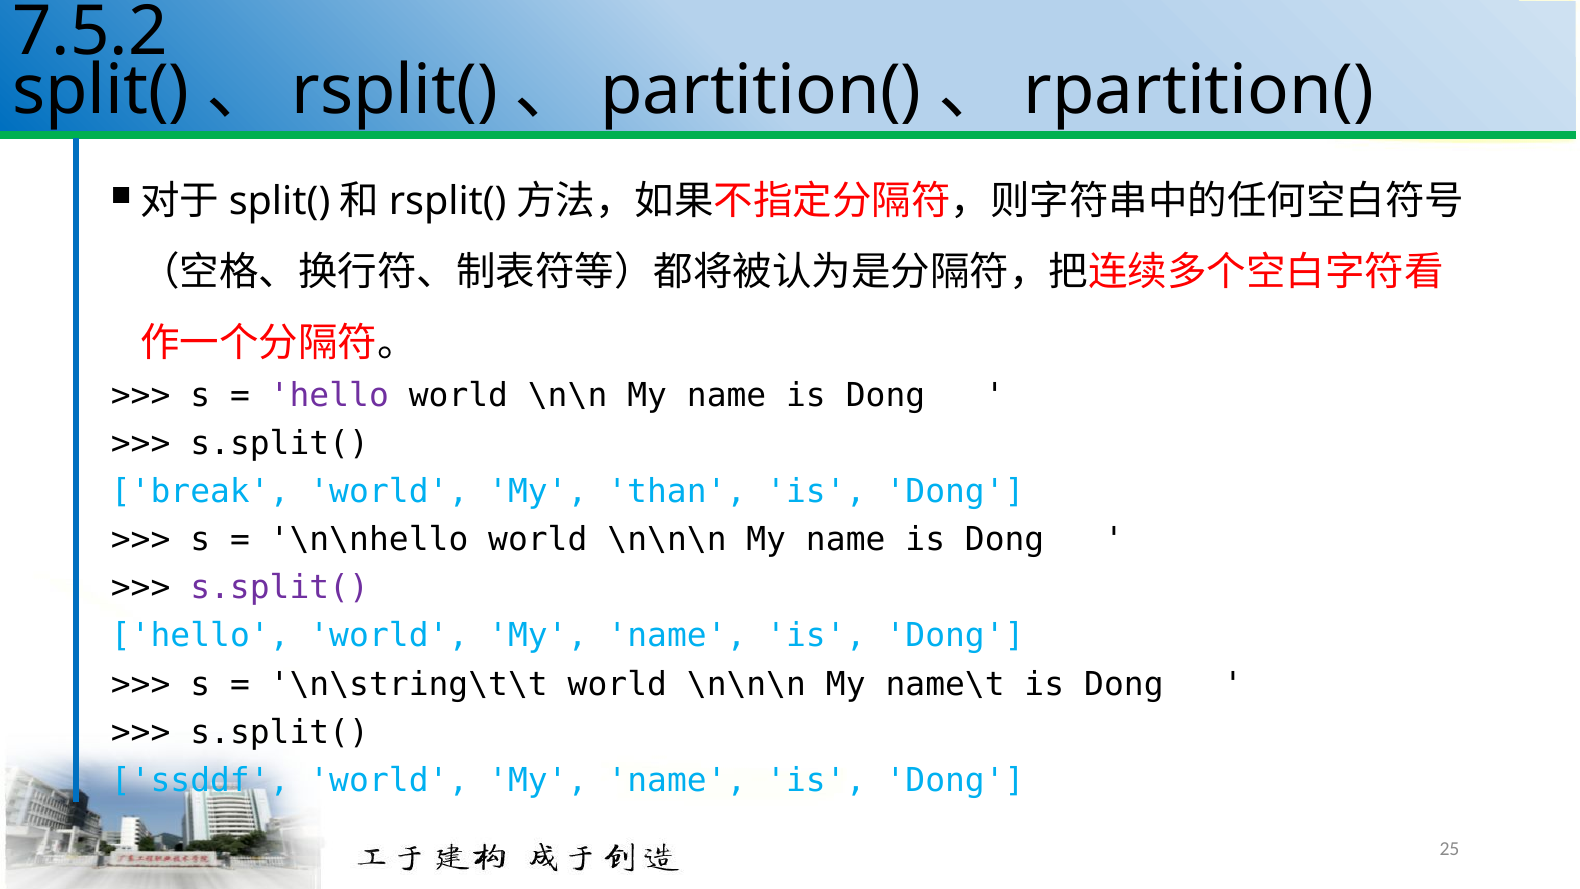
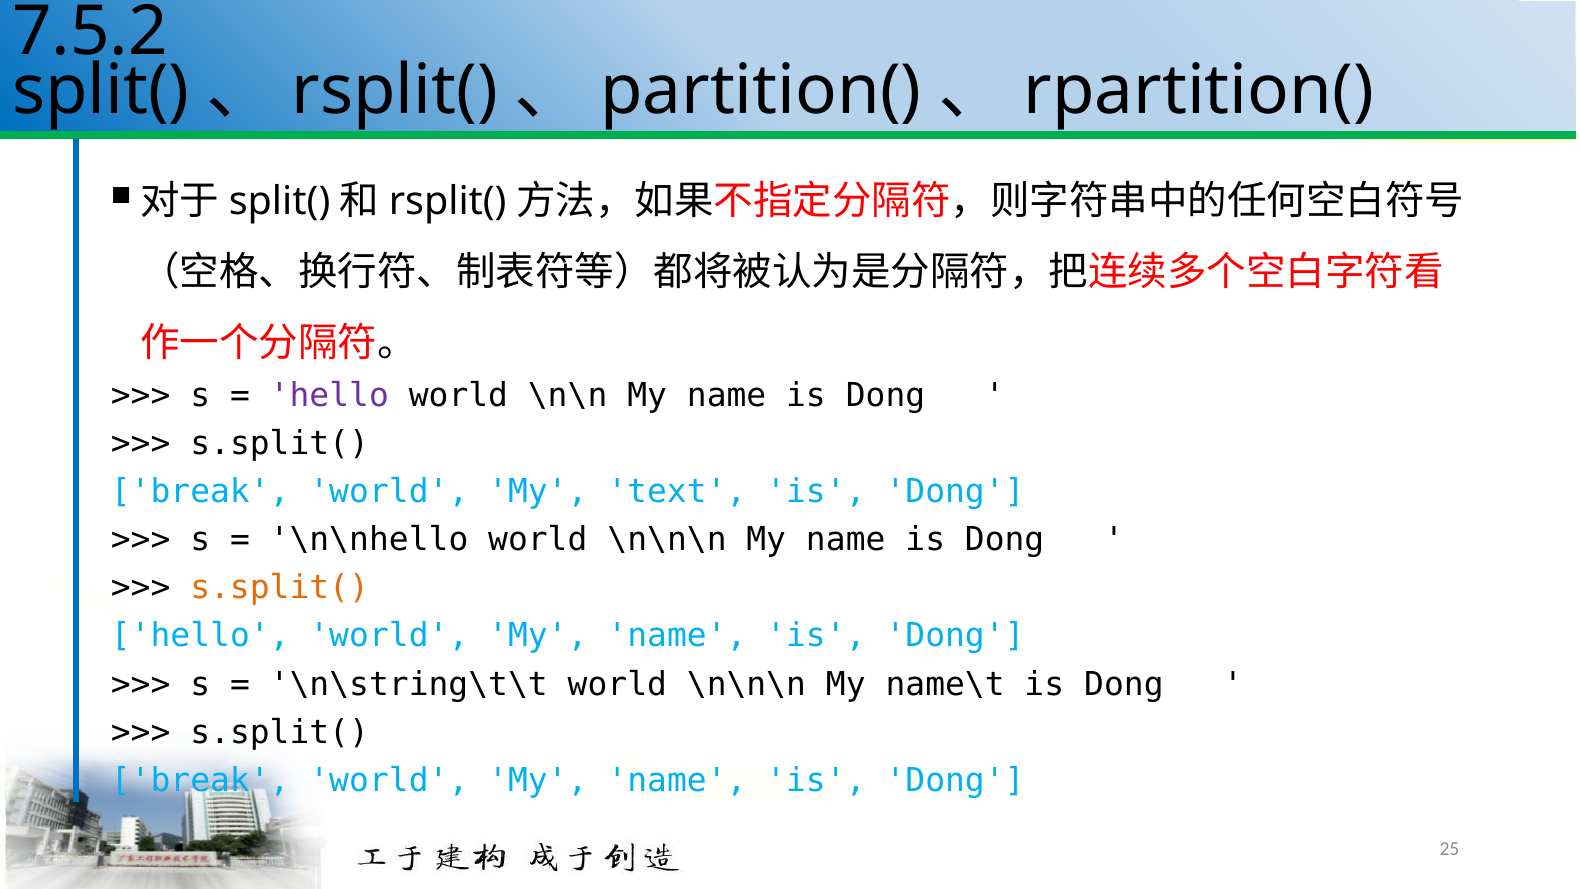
than: than -> text (677, 492)
s.split( colour: purple -> orange (280, 588)
ssddf: ssddf -> break (200, 780)
